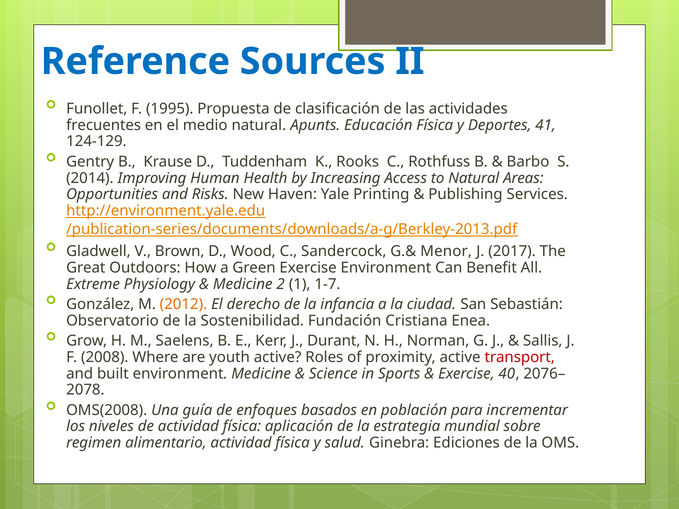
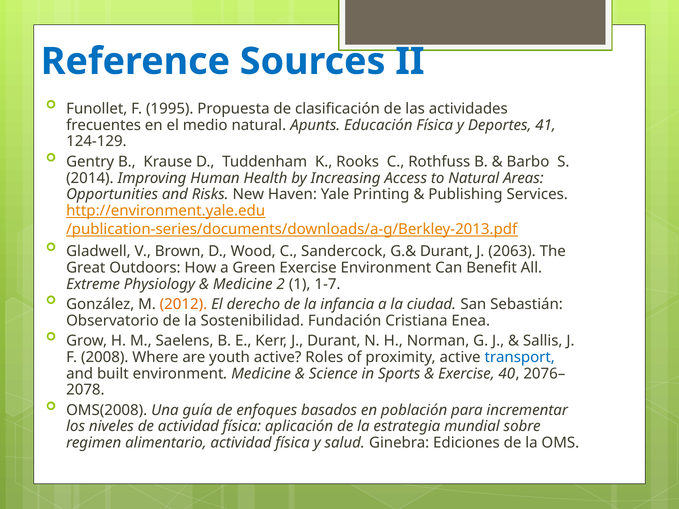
G.& Menor: Menor -> Durant (446, 252)
2017: 2017 -> 2063 (512, 252)
transport colour: red -> blue (520, 357)
